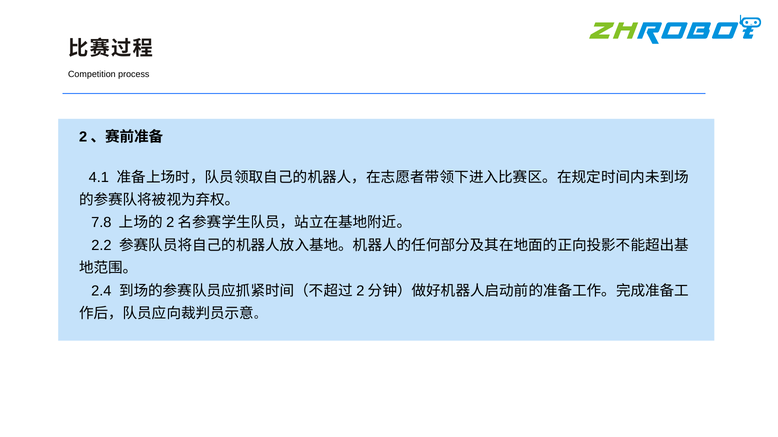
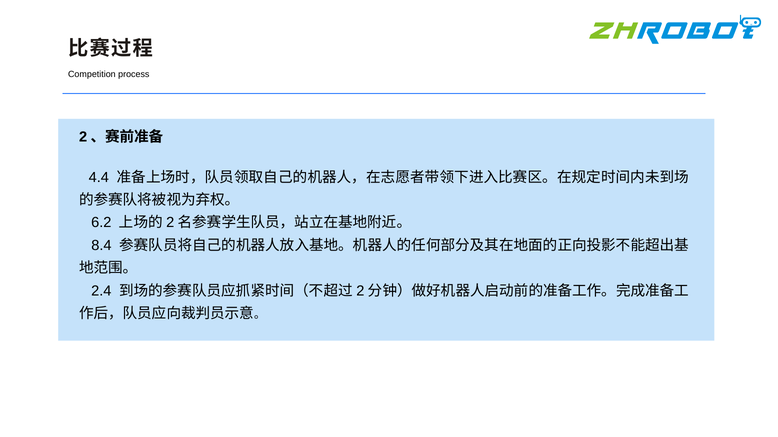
4.1: 4.1 -> 4.4 (99, 177)
7.8: 7.8 -> 6.2 (101, 223)
2.2: 2.2 -> 8.4 (101, 246)
